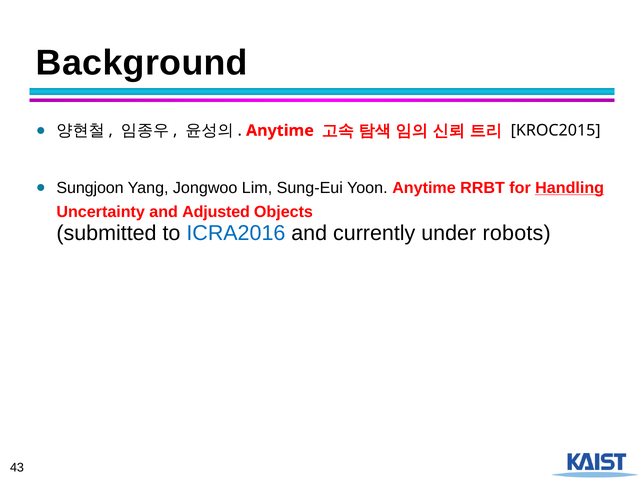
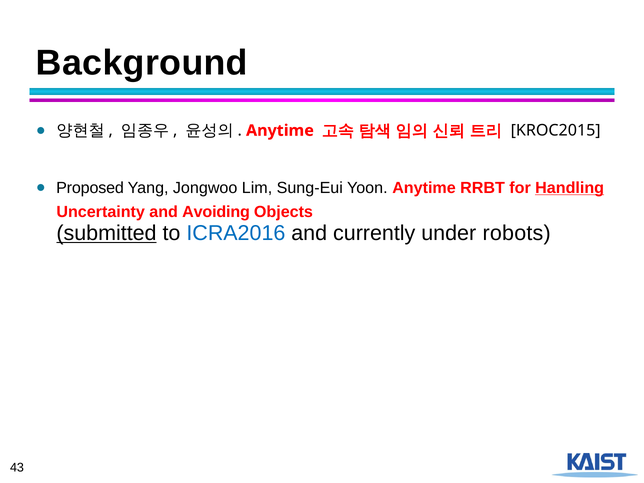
Sungjoon: Sungjoon -> Proposed (90, 188)
Adjusted: Adjusted -> Avoiding (216, 212)
submitted underline: none -> present (107, 233)
